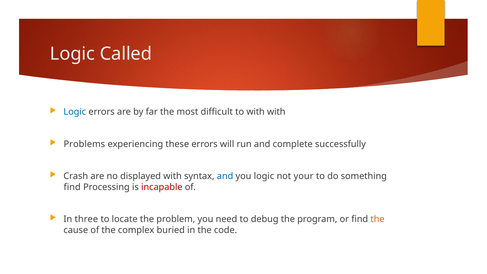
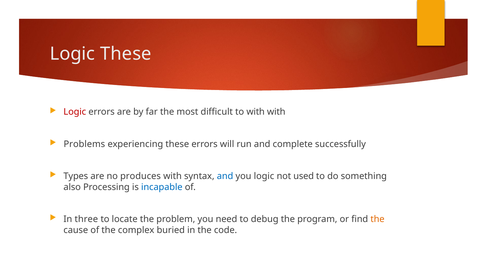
Logic Called: Called -> These (126, 54)
Logic colour: blue -> red (75, 112)
Crash: Crash -> Types (76, 176)
displayed: displayed -> produces (141, 176)
your: your -> used (304, 176)
find: find -> also (72, 187)
incapable colour: red -> blue (162, 187)
